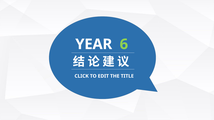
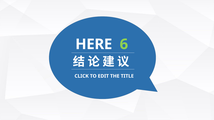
YEAR: YEAR -> HERE (94, 44)
